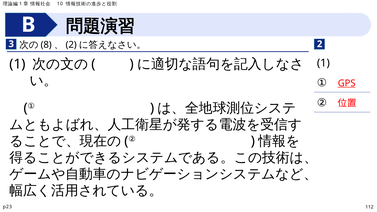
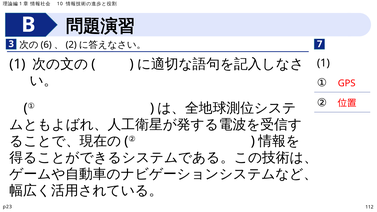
8: 8 -> 6 (46, 45)
3 2: 2 -> 7 (320, 44)
GPS underline: present -> none (347, 83)
